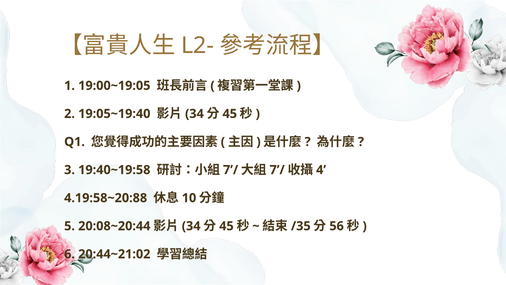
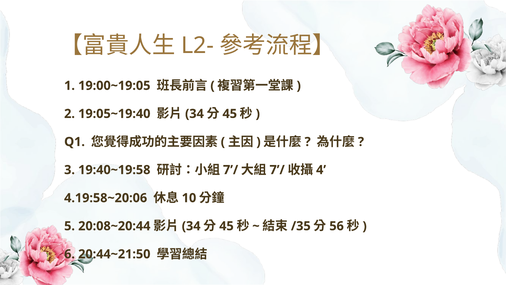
4.19:58~20:88: 4.19:58~20:88 -> 4.19:58~20:06 (106, 198)
20:44~21:02: 20:44~21:02 -> 20:44~21:50 (114, 254)
